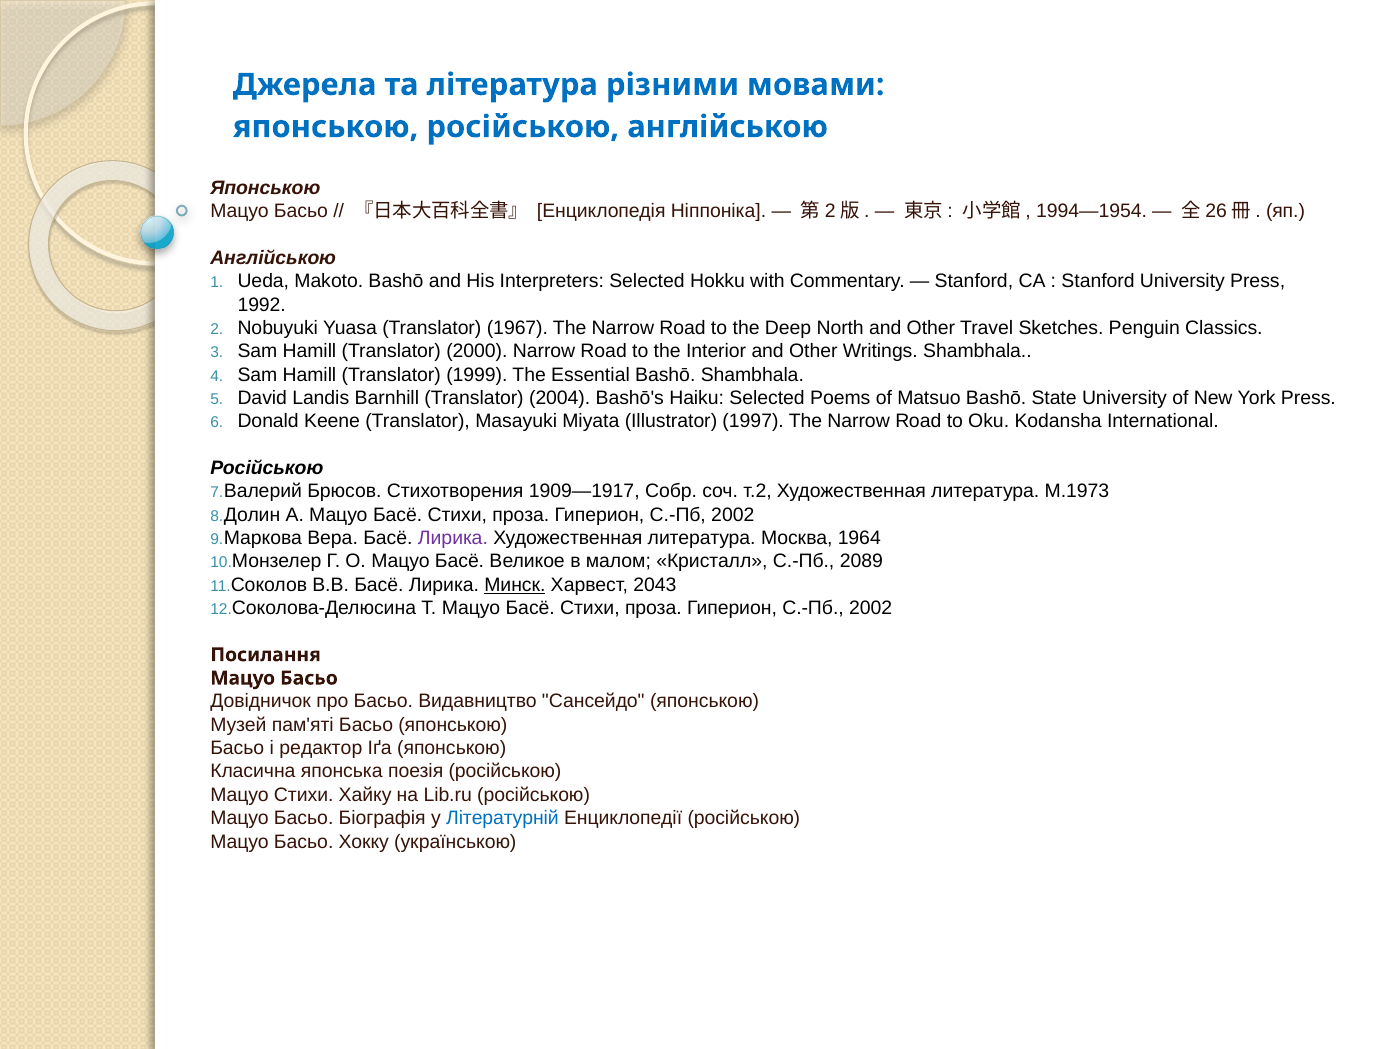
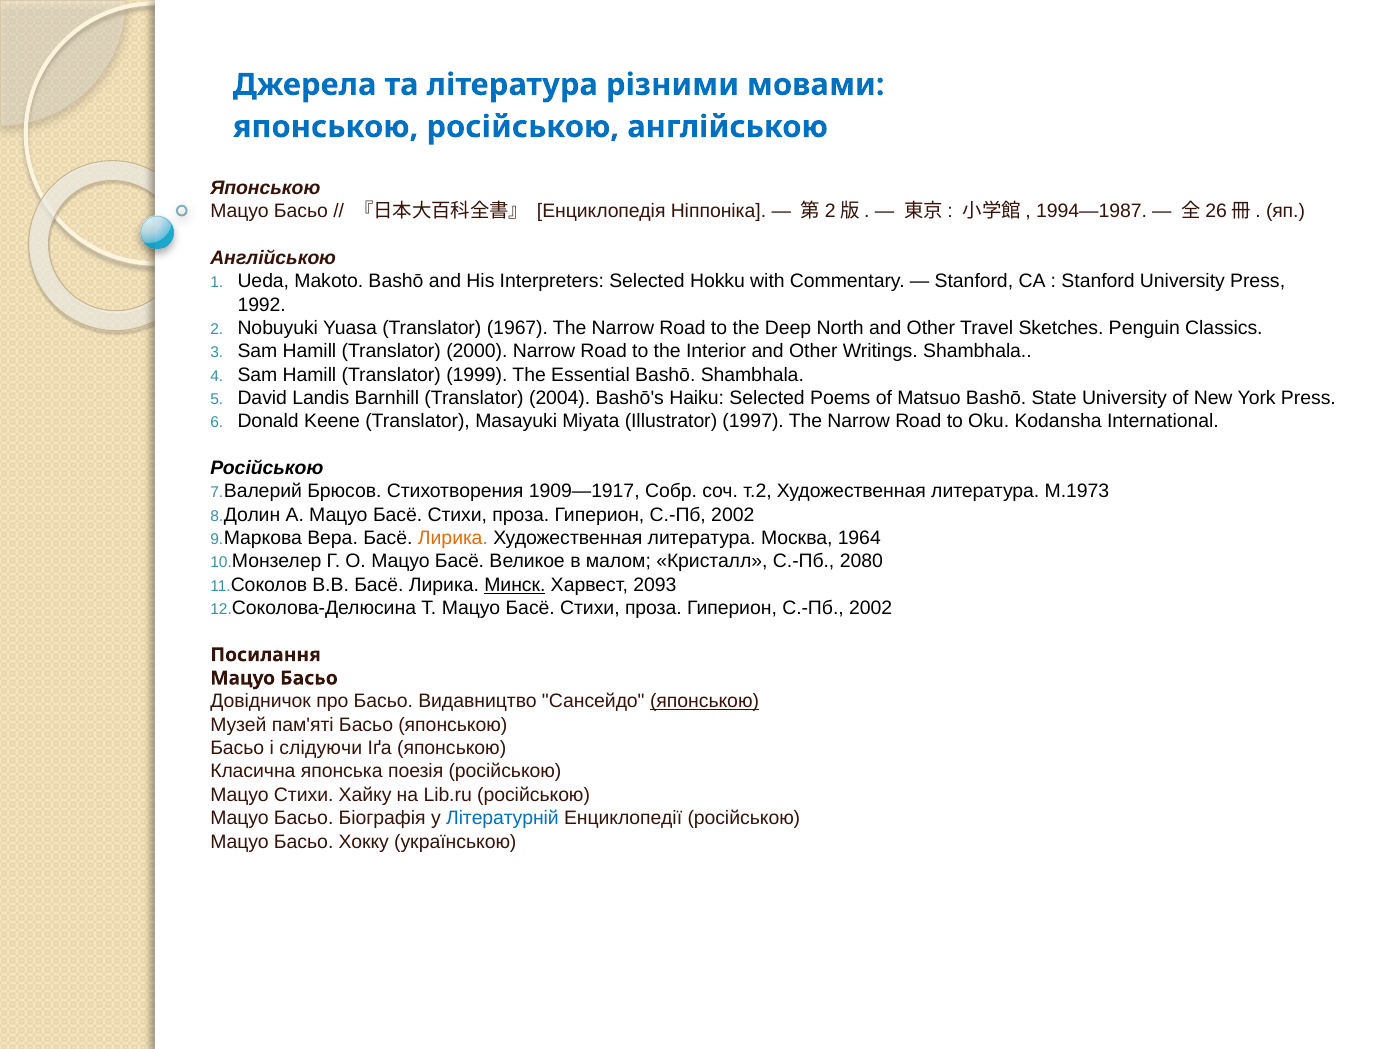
1994—1954: 1994—1954 -> 1994—1987 (1092, 211)
Лирика colour: purple -> orange (453, 538)
2089: 2089 -> 2080 (861, 561)
2043: 2043 -> 2093 (655, 584)
японською underline: none -> present (705, 701)
редактор: редактор -> слідуючи (321, 748)
